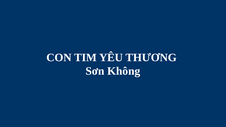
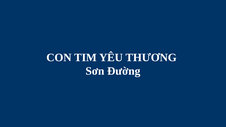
Không: Không -> Đường (124, 71)
